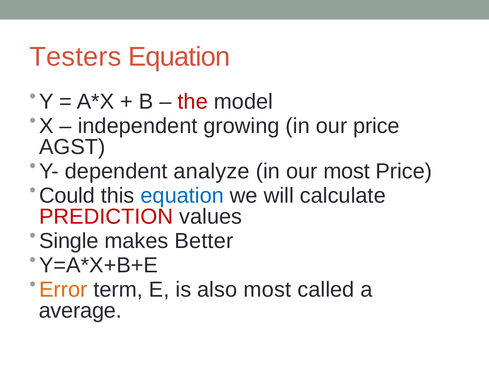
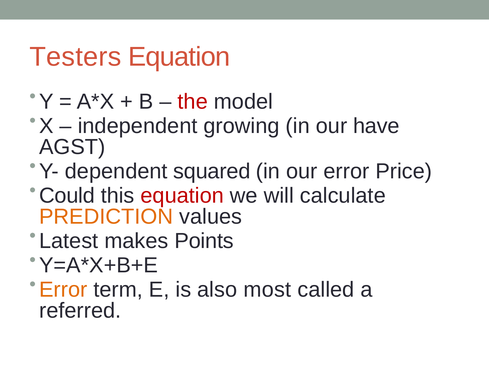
our price: price -> have (376, 126)
analyze: analyze -> squared (212, 171)
our most: most -> error (346, 171)
equation colour: blue -> red (182, 196)
PREDICTION colour: red -> orange (106, 216)
Single: Single -> Latest (69, 241)
Better: Better -> Points (204, 241)
average: average -> referred (80, 310)
